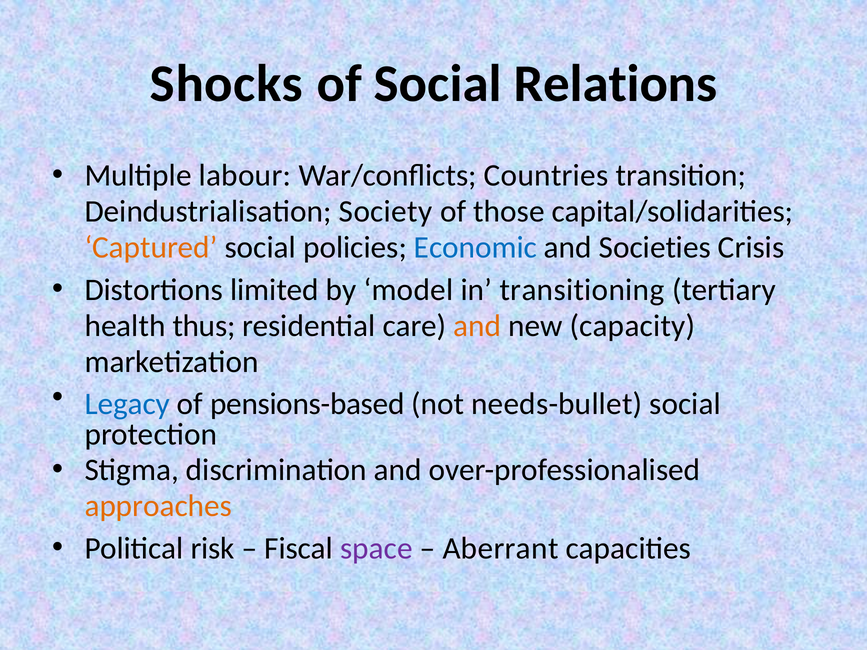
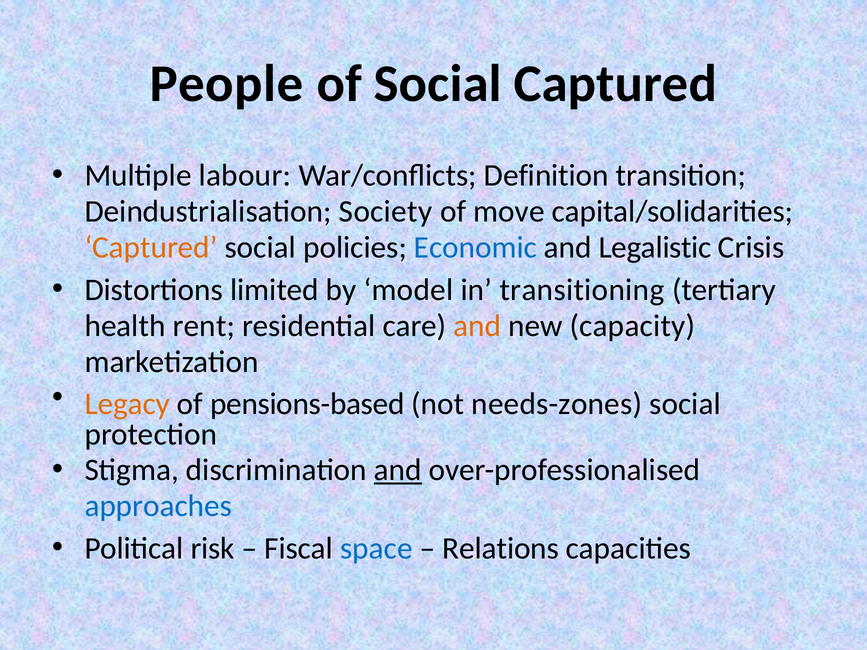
Shocks: Shocks -> People (227, 84)
Social Relations: Relations -> Captured (615, 84)
Countries: Countries -> Definition (546, 176)
those: those -> move (509, 212)
Societies: Societies -> Legalistic (655, 248)
thus: thus -> rent (204, 326)
Legacy colour: blue -> orange (127, 404)
needs-bullet: needs-bullet -> needs-zones (557, 404)
and underline: none -> present (398, 470)
approaches colour: orange -> blue (158, 506)
space colour: purple -> blue (376, 549)
Aberrant: Aberrant -> Relations (501, 549)
